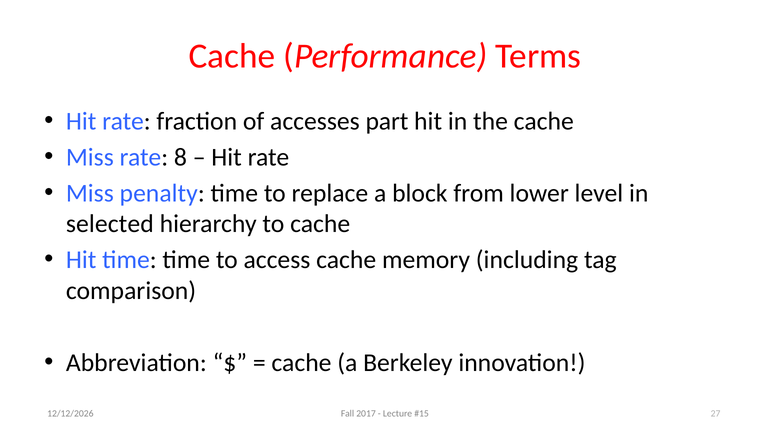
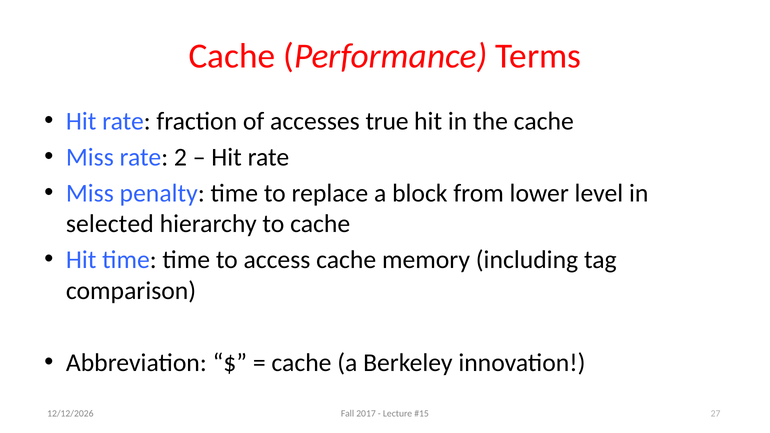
part: part -> true (387, 121)
8: 8 -> 2 (180, 157)
